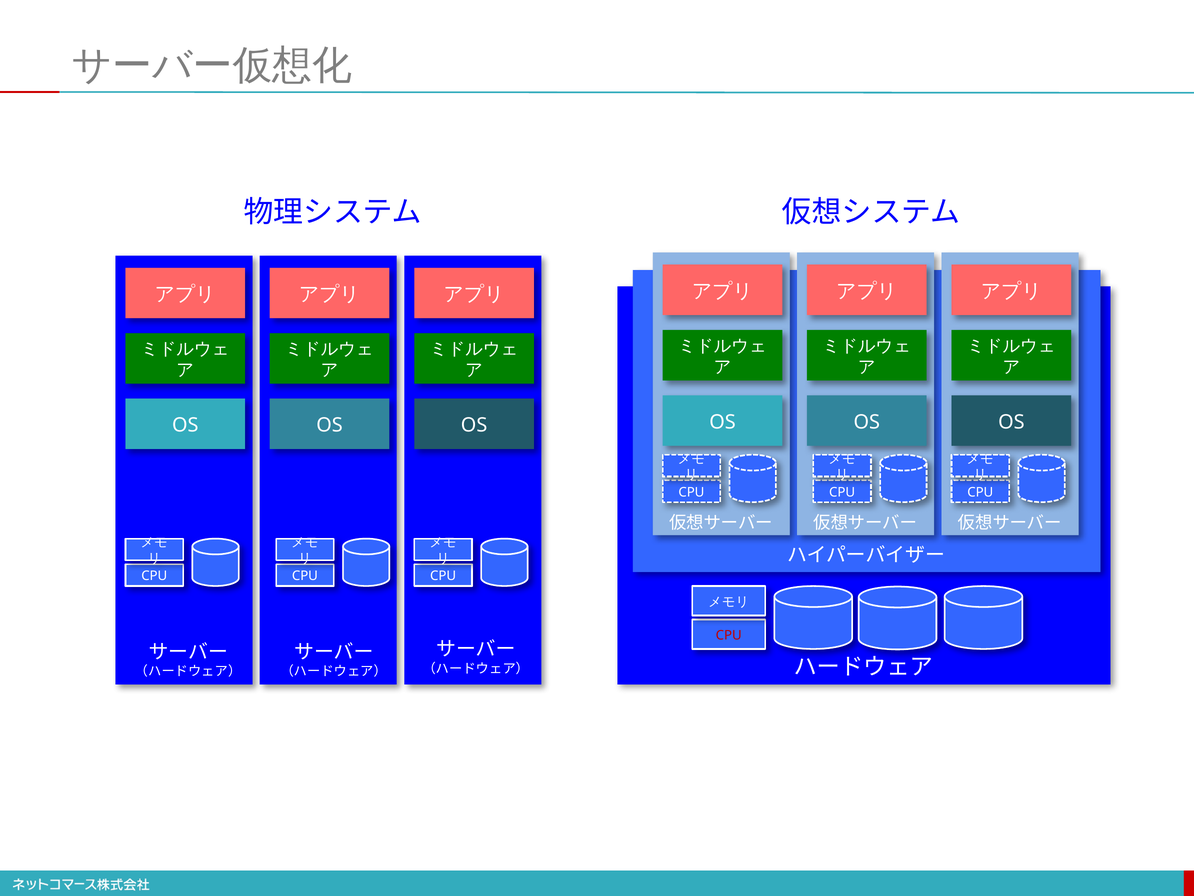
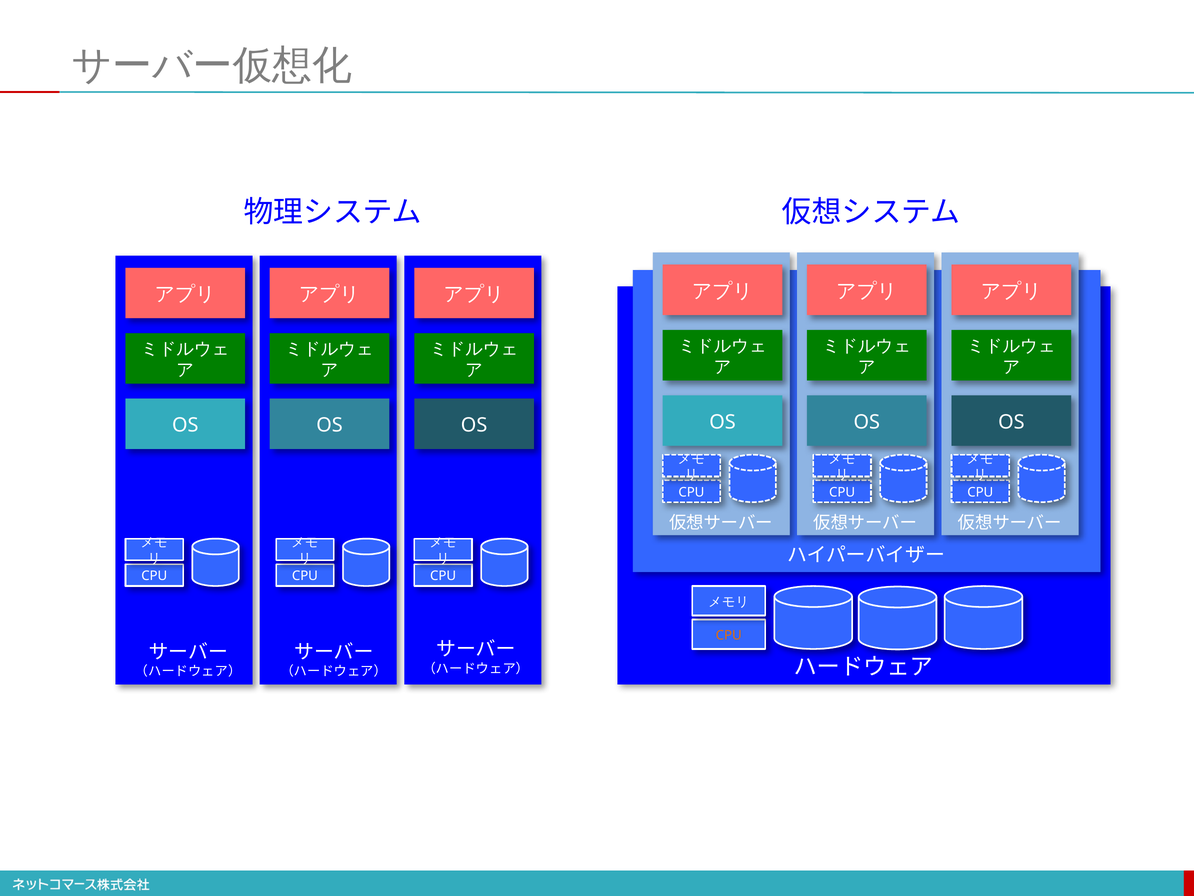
CPU colour: red -> orange (729, 635)
